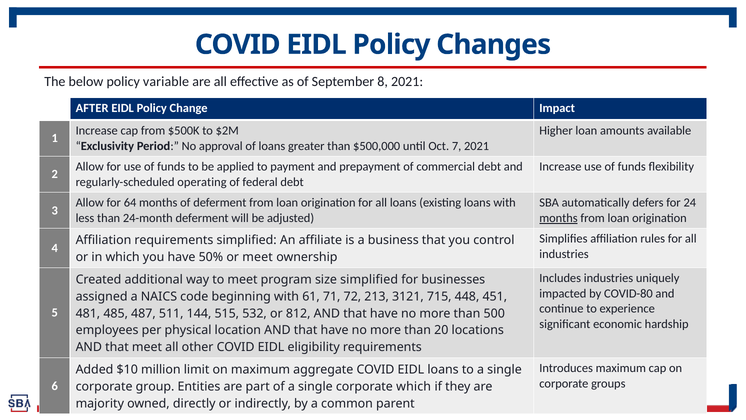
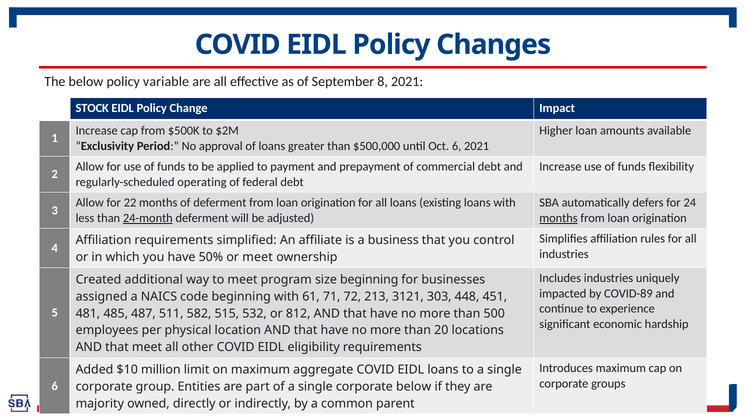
AFTER: AFTER -> STOCK (92, 108)
Oct 7: 7 -> 6 (457, 146)
64: 64 -> 22 (130, 203)
24-month underline: none -> present (148, 218)
size simplified: simplified -> beginning (369, 279)
COVID-80: COVID-80 -> COVID-89 (628, 293)
715: 715 -> 303 (439, 296)
144: 144 -> 582 (199, 313)
corporate which: which -> below (414, 386)
